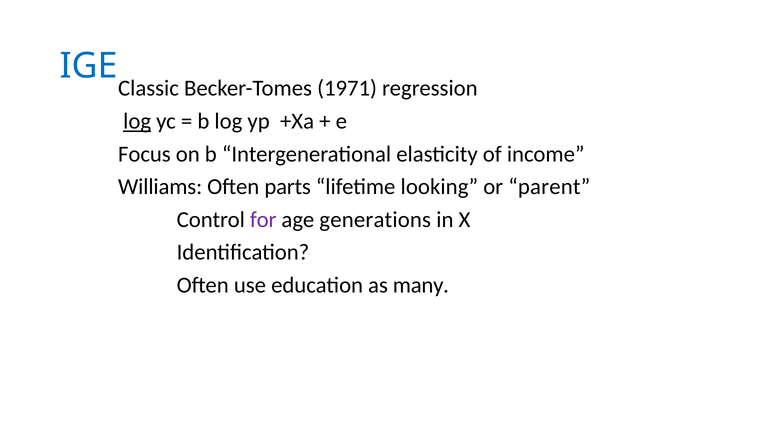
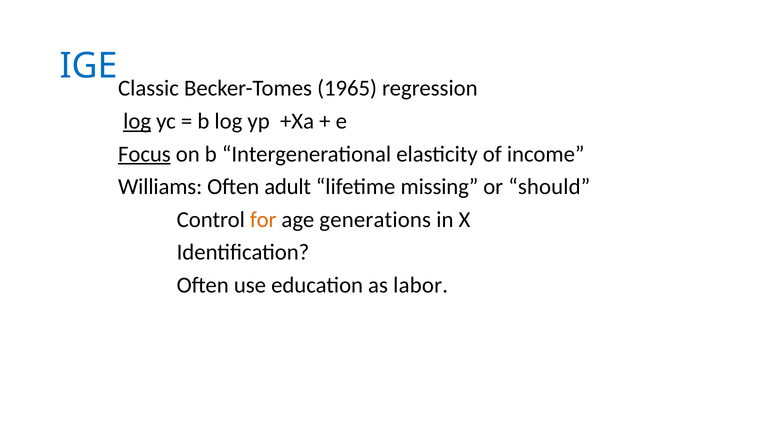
1971: 1971 -> 1965 (347, 88)
Focus underline: none -> present (144, 154)
parts: parts -> adult (288, 187)
looking: looking -> missing (439, 187)
parent: parent -> should (549, 187)
for colour: purple -> orange (263, 219)
many: many -> labor (421, 285)
